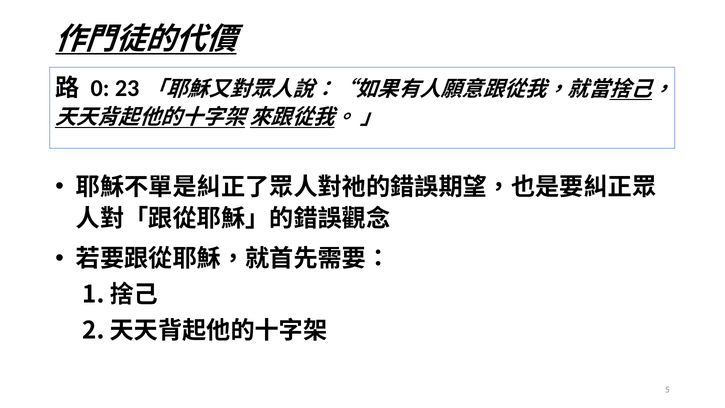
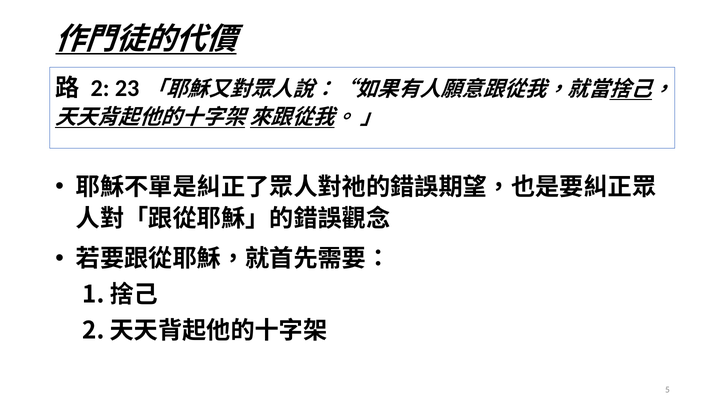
0: 0 -> 2 (100, 88)
